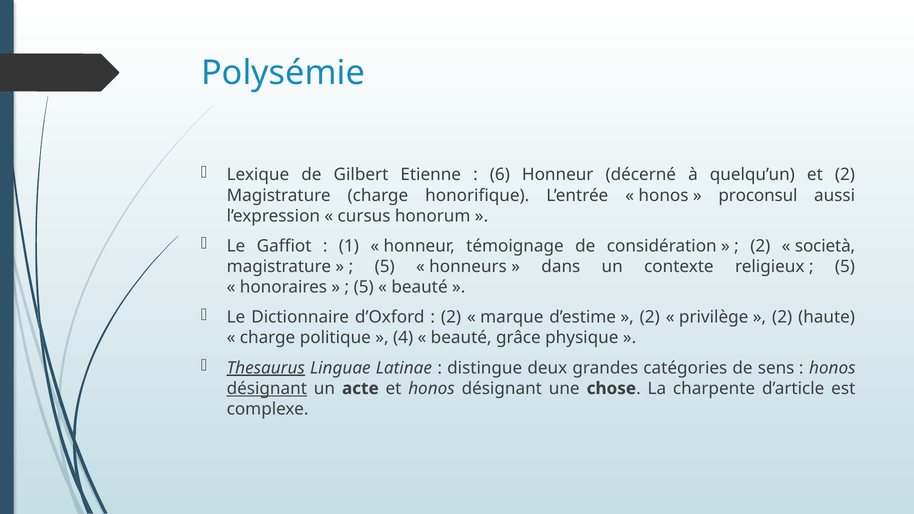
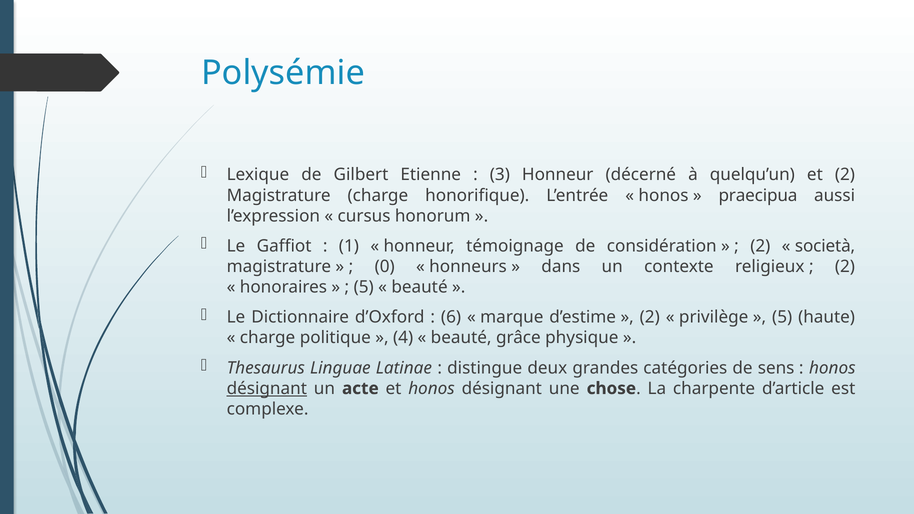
6: 6 -> 3 (500, 175)
proconsul: proconsul -> praecipua (758, 195)
5: 5 -> 0 (385, 267)
5: 5 -> 2 (845, 267)
2: 2 -> 6 (451, 317)
2: 2 -> 5 (782, 317)
Thesaurus underline: present -> none (266, 368)
